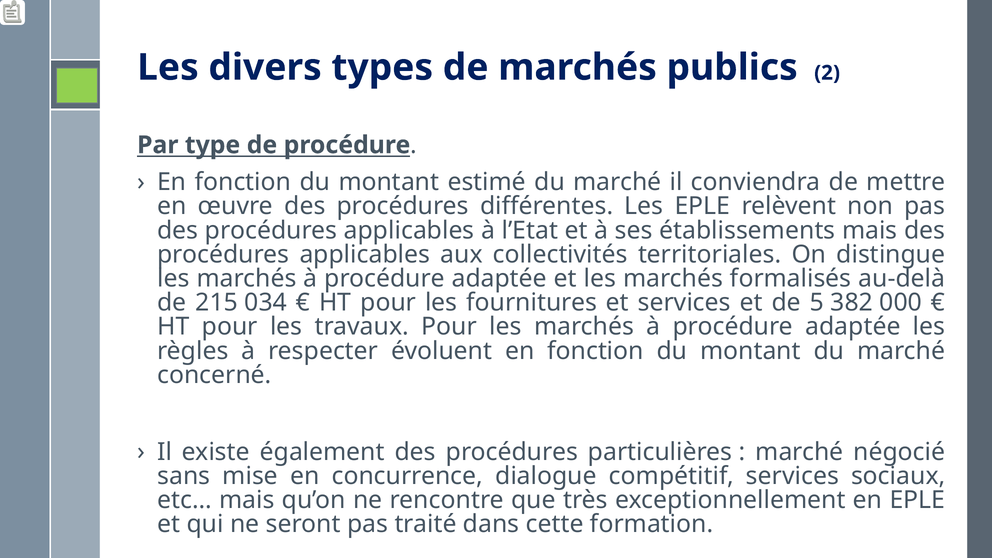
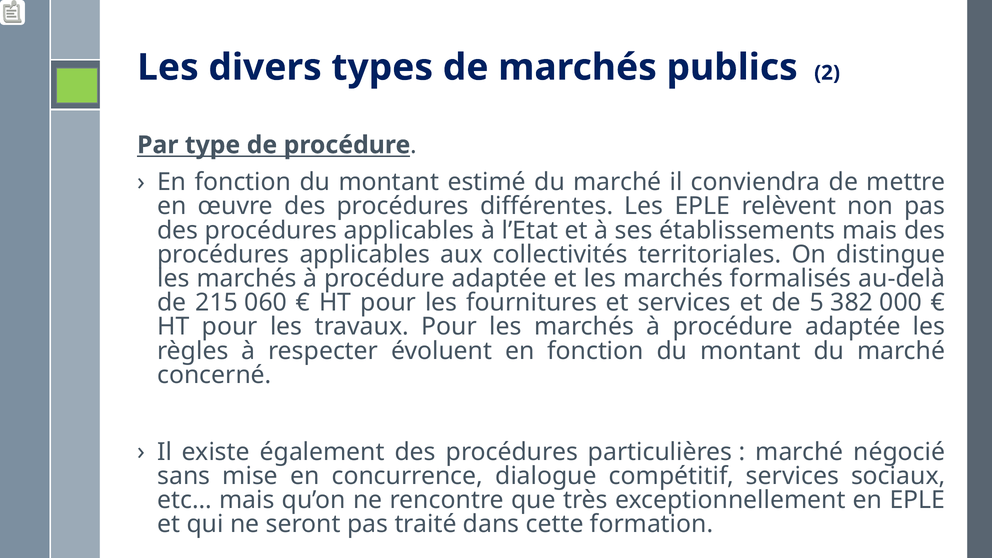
034: 034 -> 060 (266, 303)
